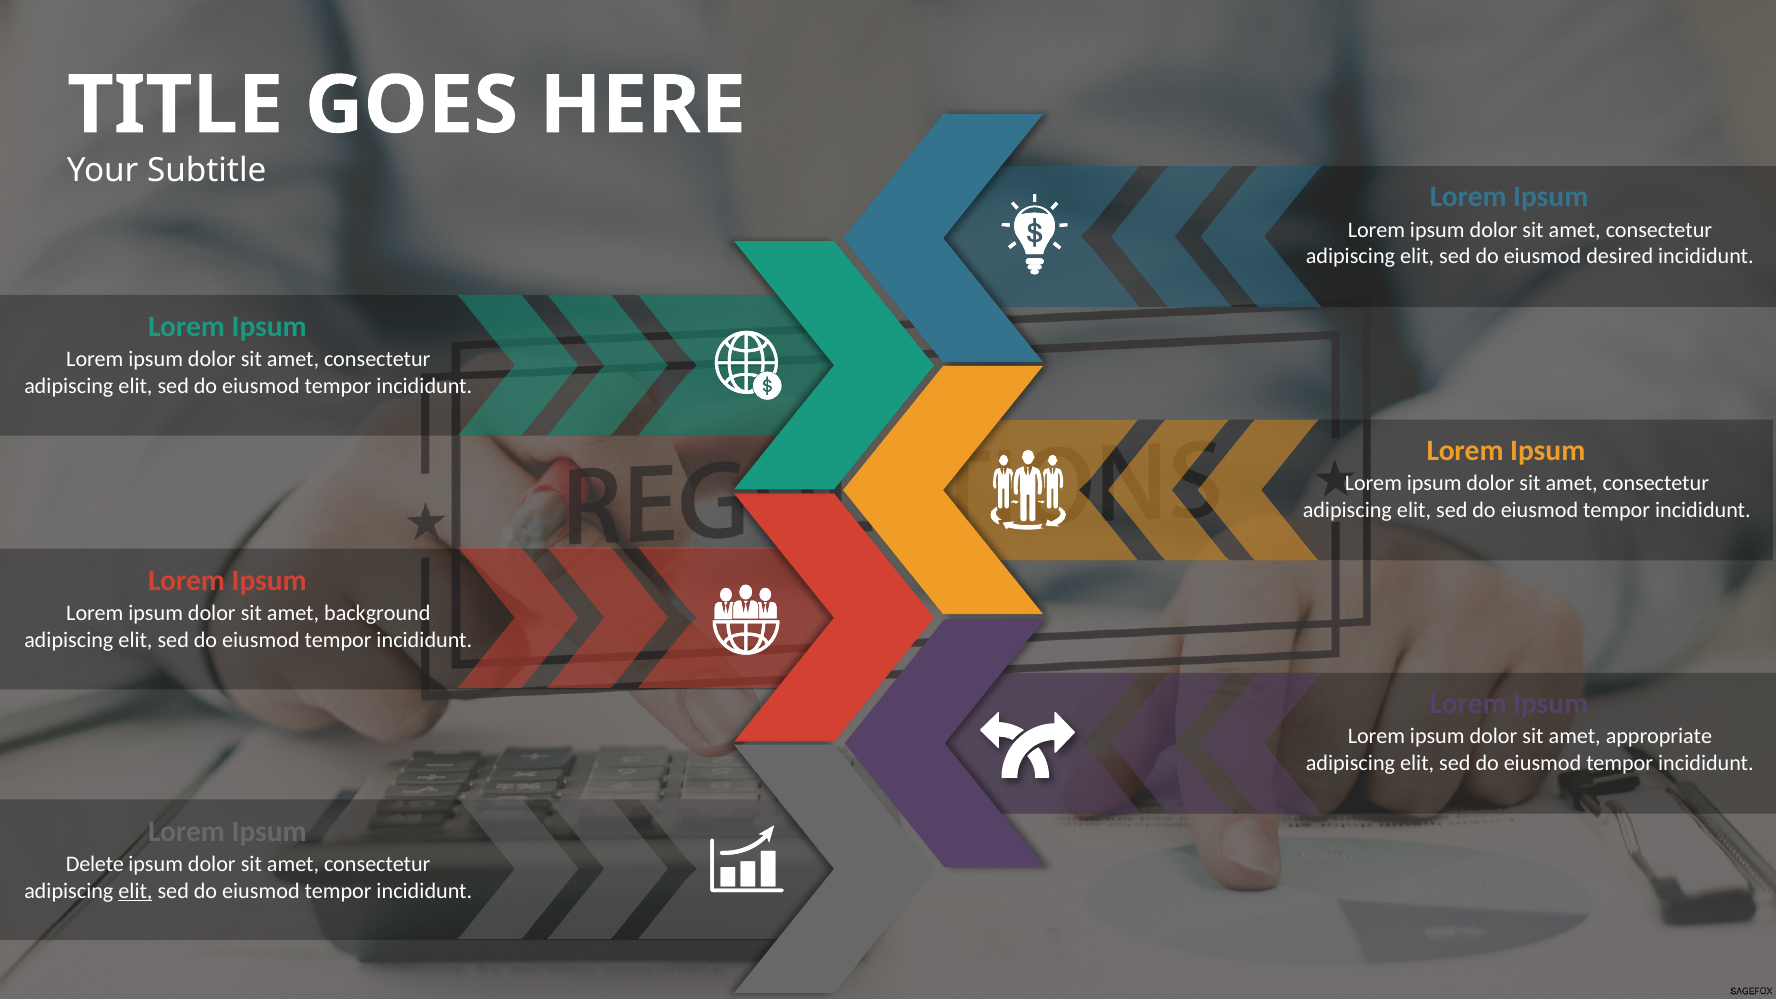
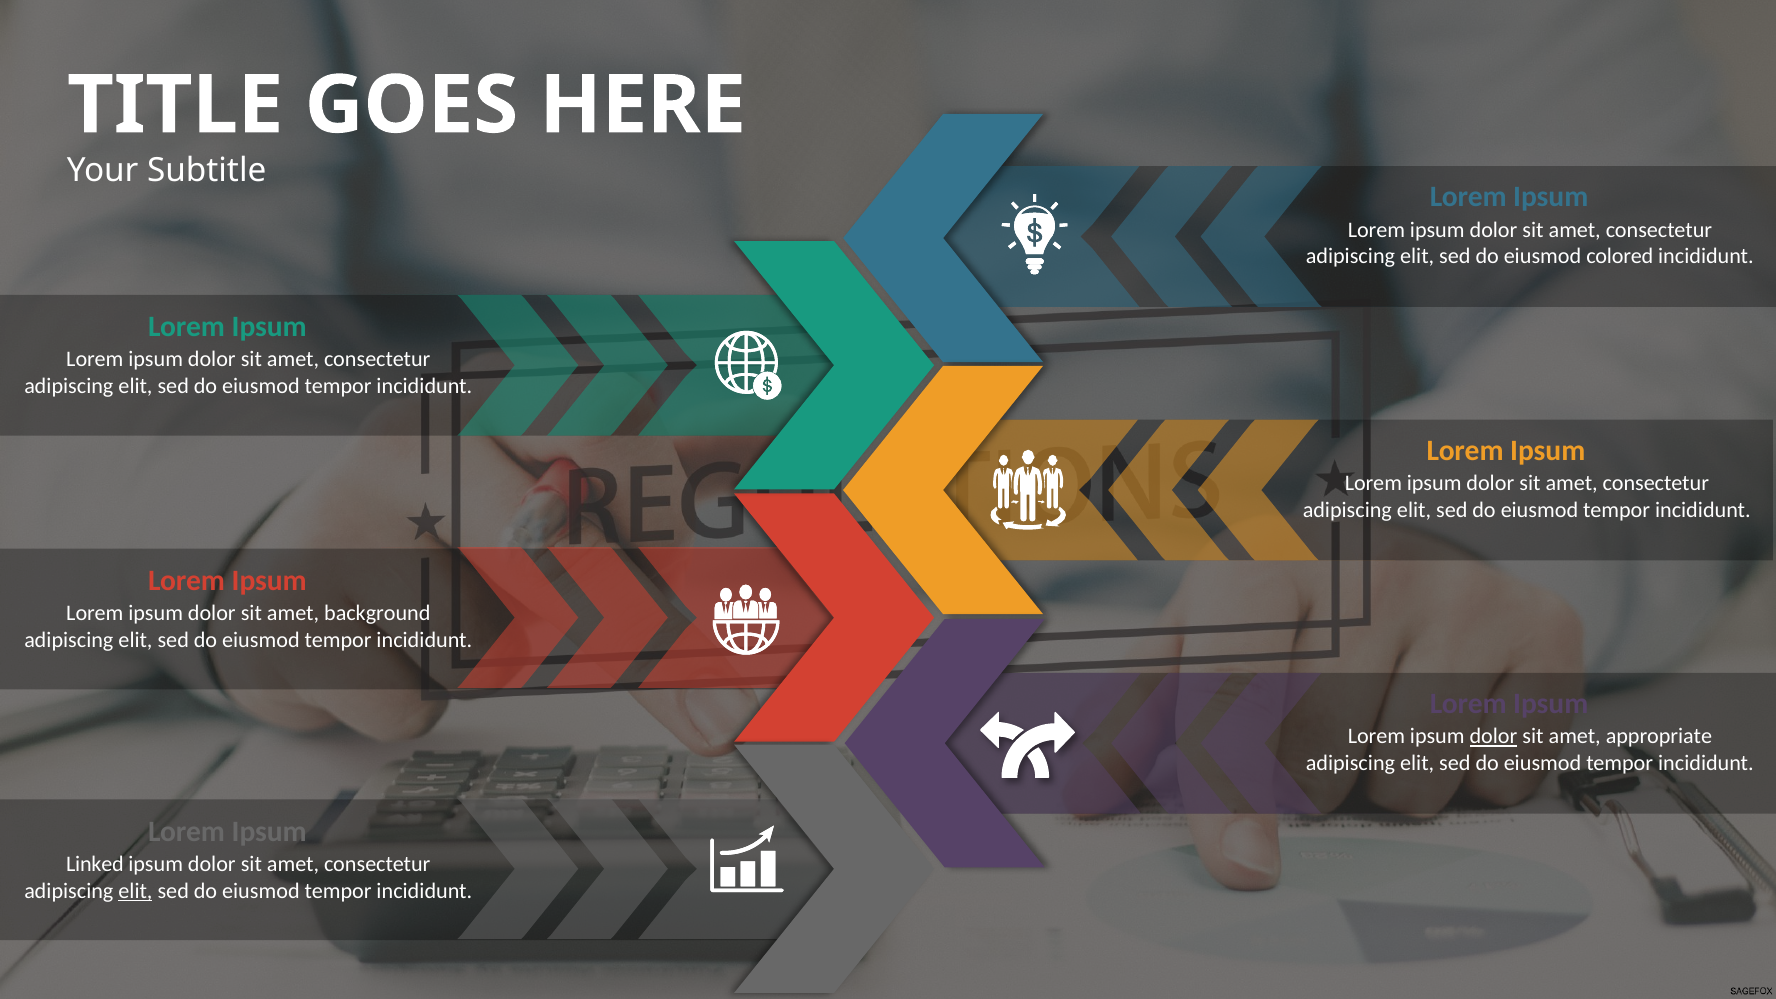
desired: desired -> colored (1620, 256)
dolor underline: none -> present (1493, 736)
Delete: Delete -> Linked (95, 864)
